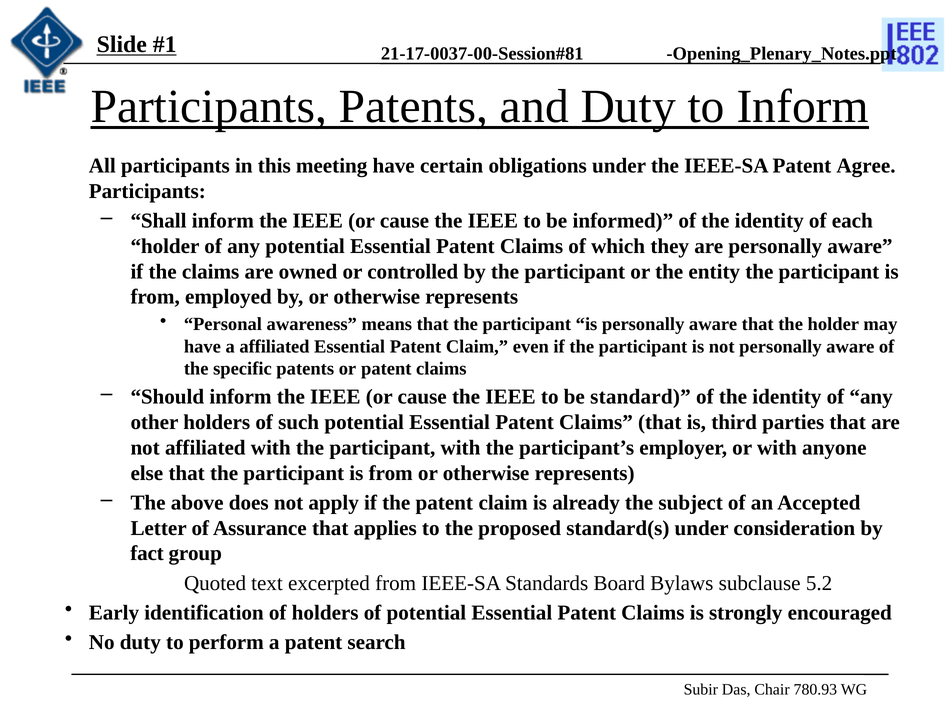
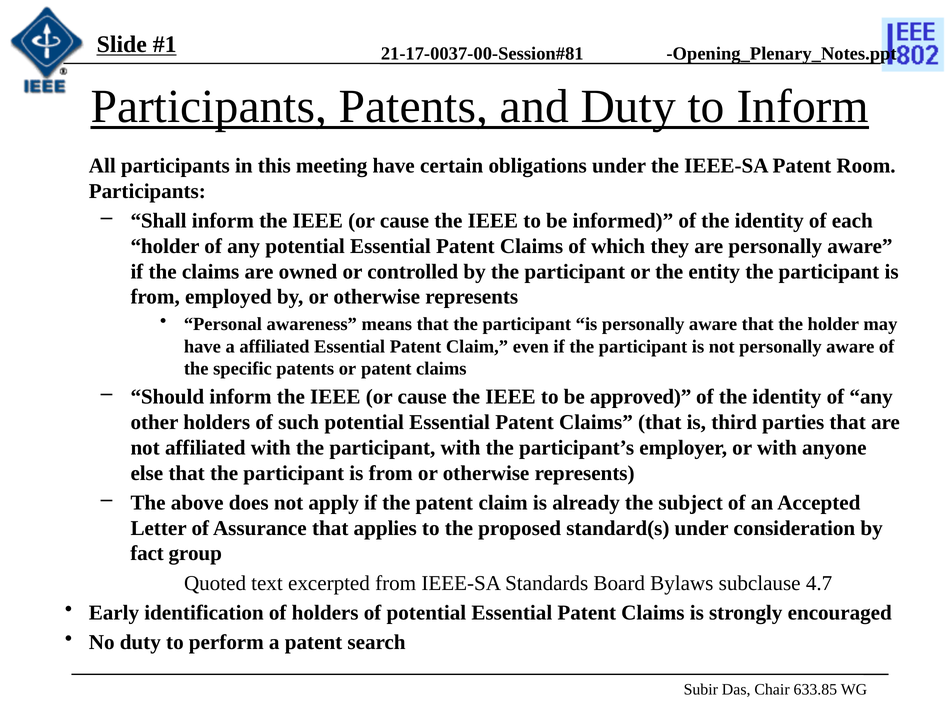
Agree: Agree -> Room (866, 166)
standard: standard -> approved (641, 397)
5.2: 5.2 -> 4.7 (819, 583)
780.93: 780.93 -> 633.85 (815, 690)
